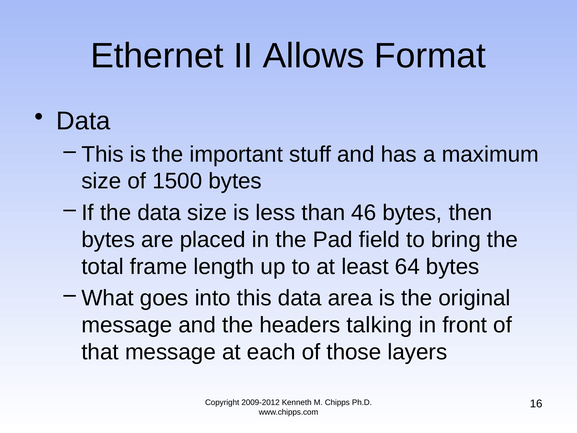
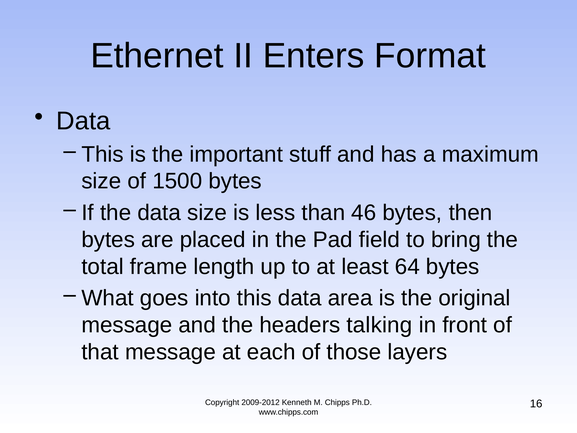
Allows: Allows -> Enters (314, 56)
